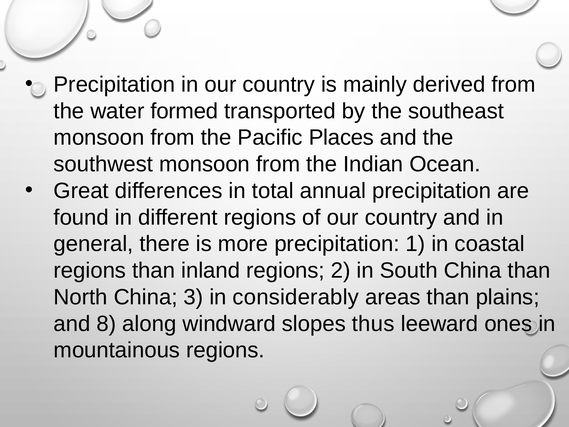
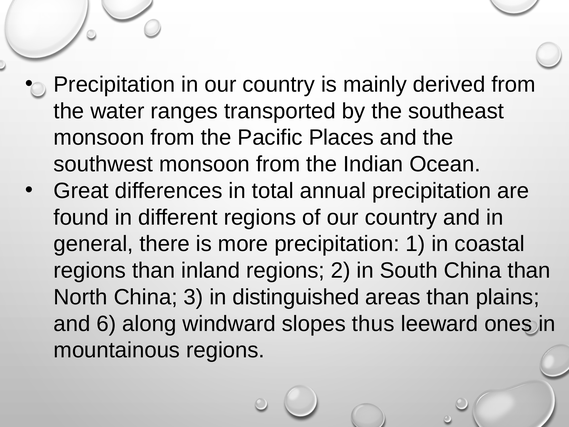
formed: formed -> ranges (184, 111)
considerably: considerably -> distinguished (296, 297)
8: 8 -> 6 (106, 324)
